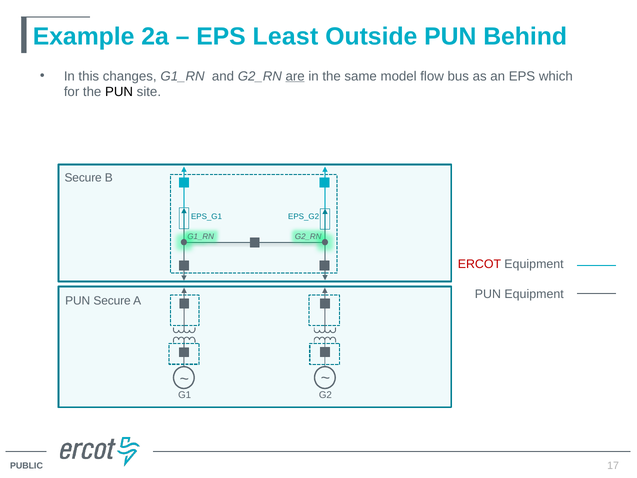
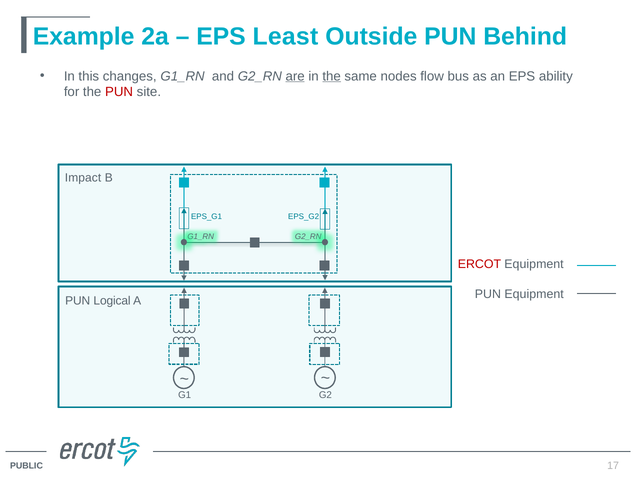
the underline: none -> present (332, 76)
model: model -> nodes (399, 76)
which: which -> ability (556, 76)
PUN colour: black -> red (119, 92)
Secure: Secure -> Impact (83, 178)
PUN Secure: Secure -> Logical (112, 300)
